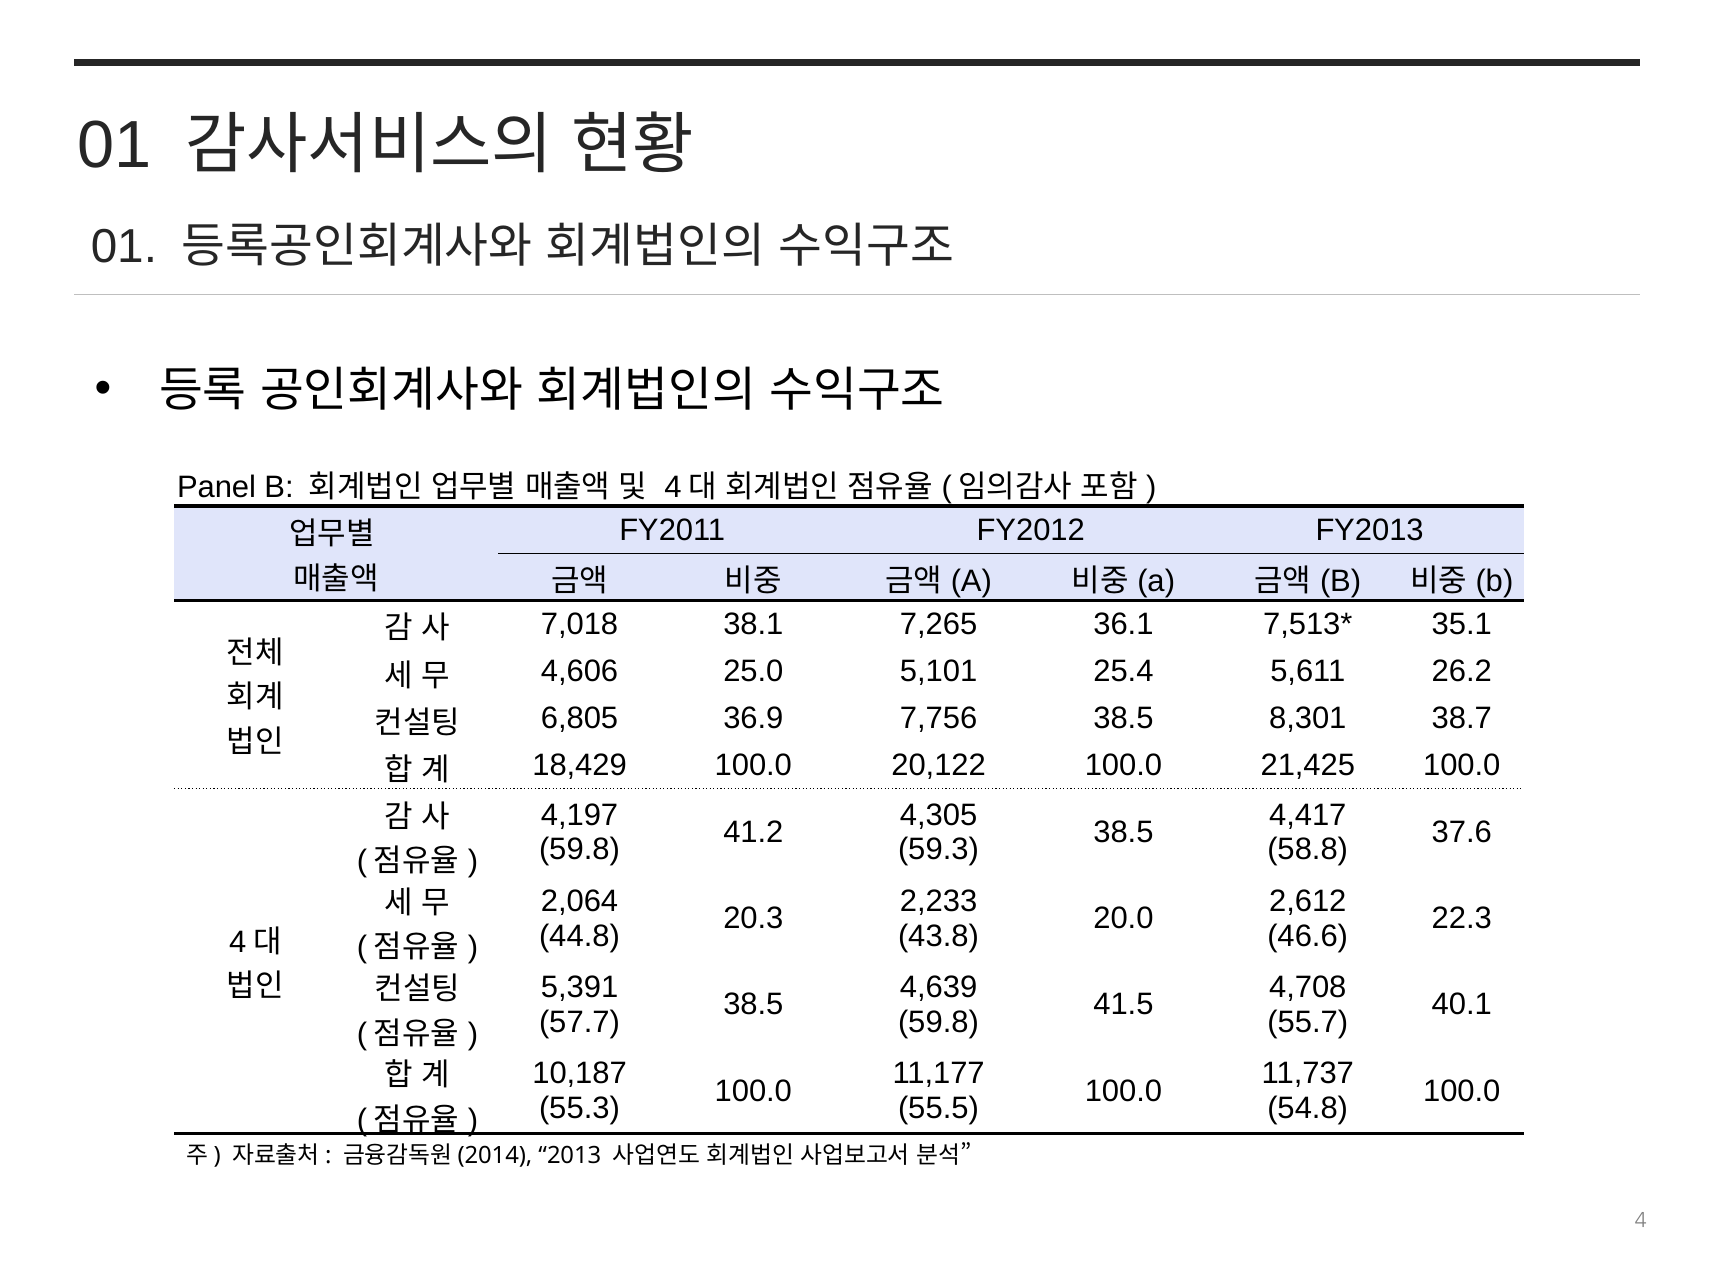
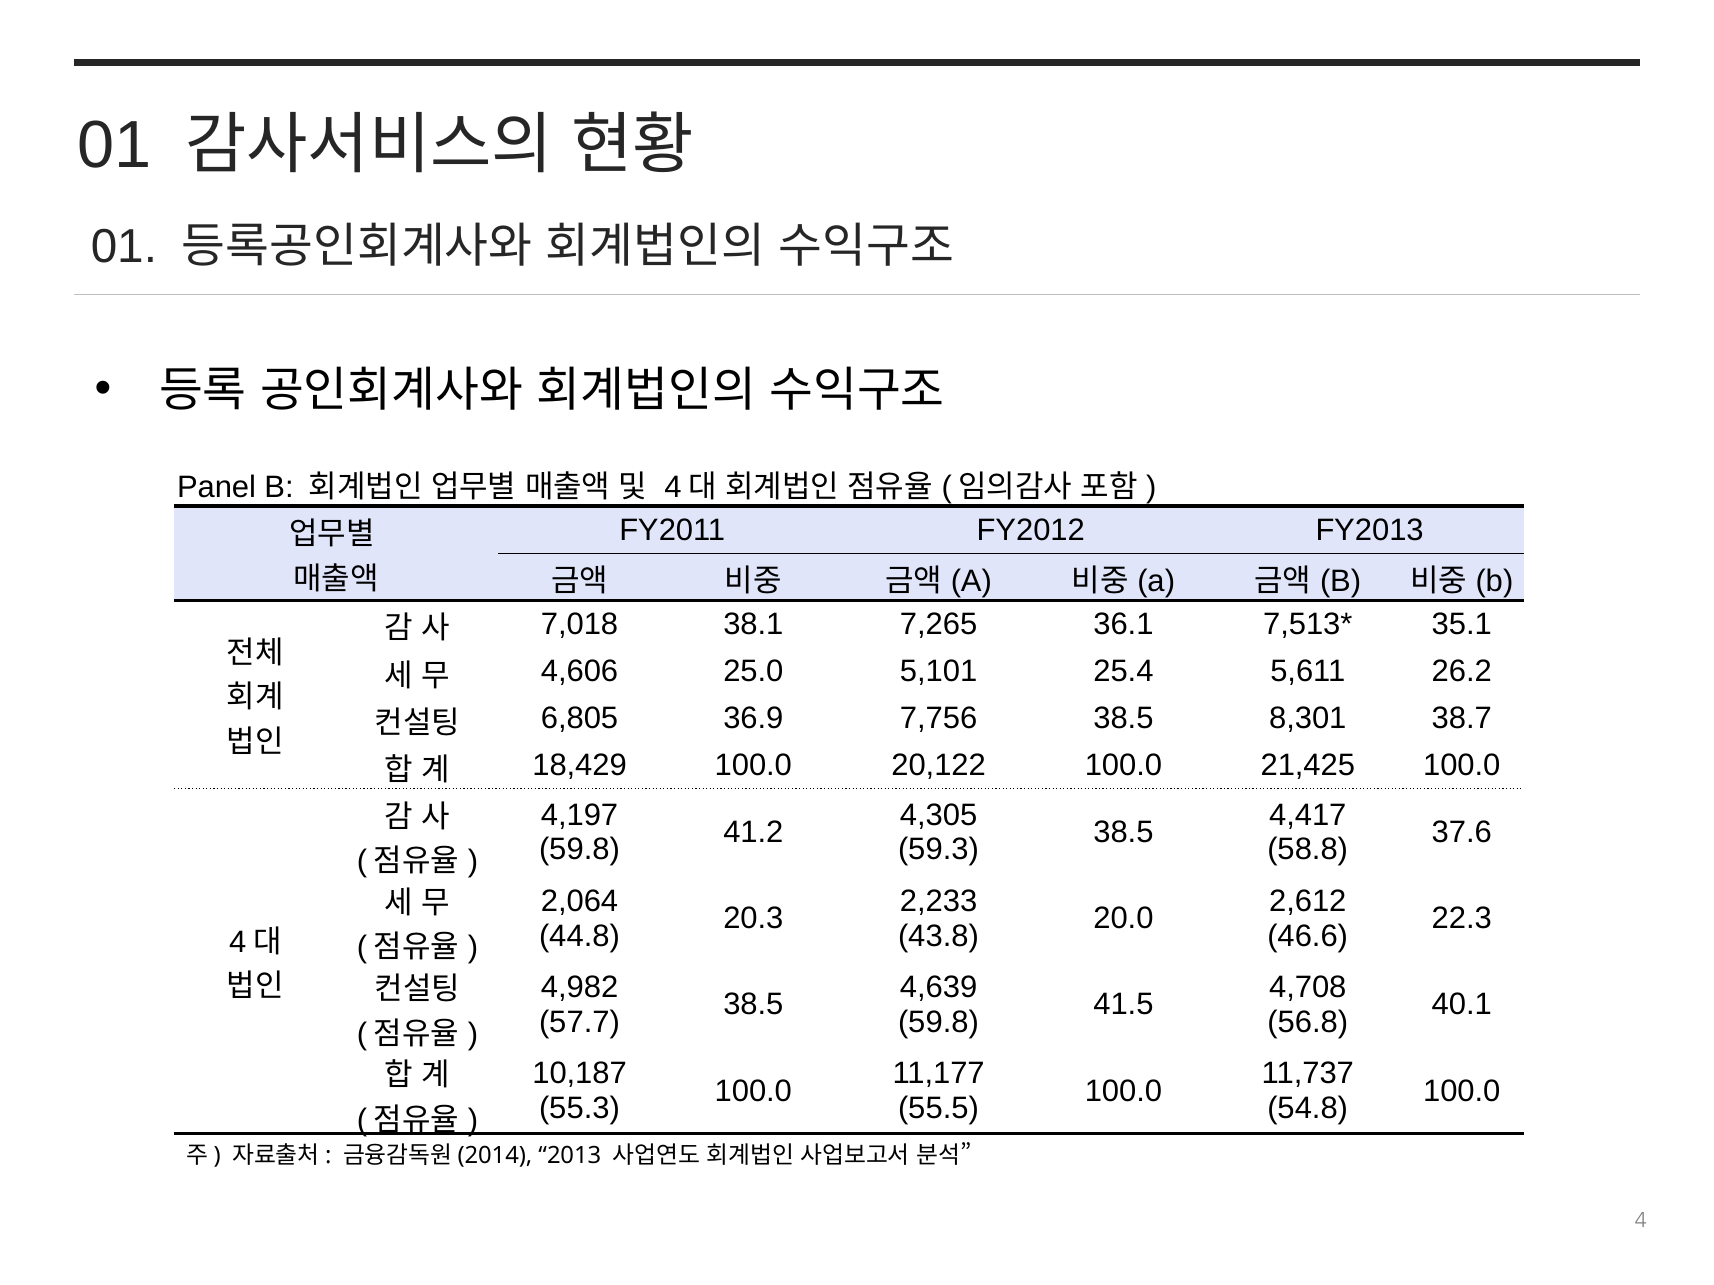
5,391: 5,391 -> 4,982 (580, 988)
55.7: 55.7 -> 56.8 (1308, 1022)
